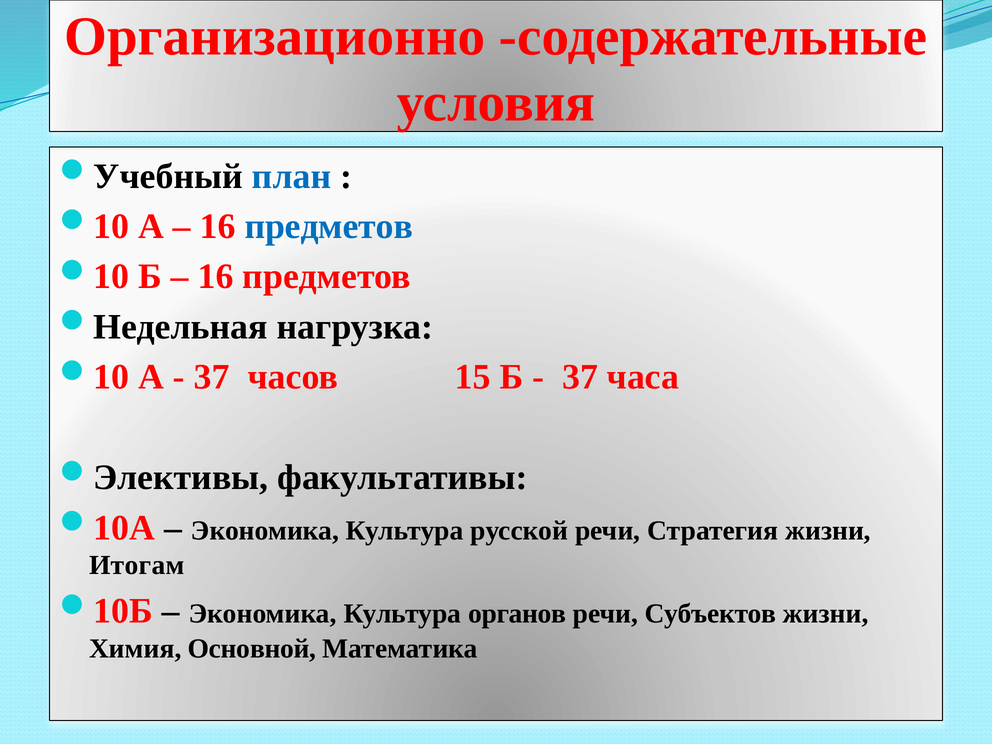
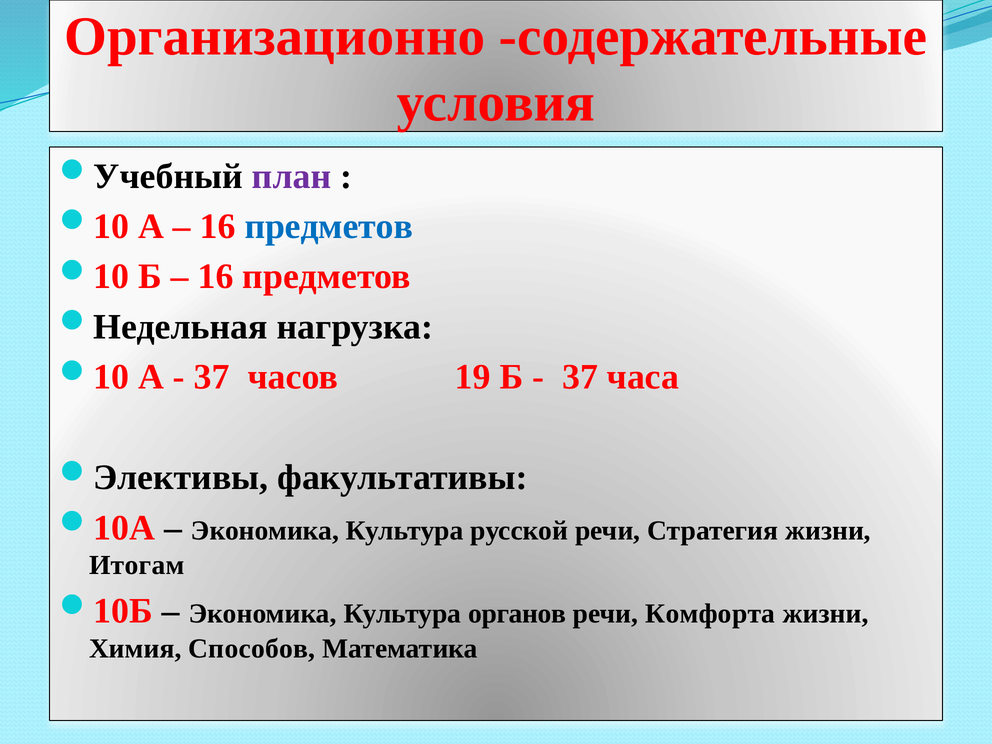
план colour: blue -> purple (292, 176)
15: 15 -> 19 (473, 377)
Субъектов: Субъектов -> Комфорта (710, 614)
Основной: Основной -> Способов (252, 649)
